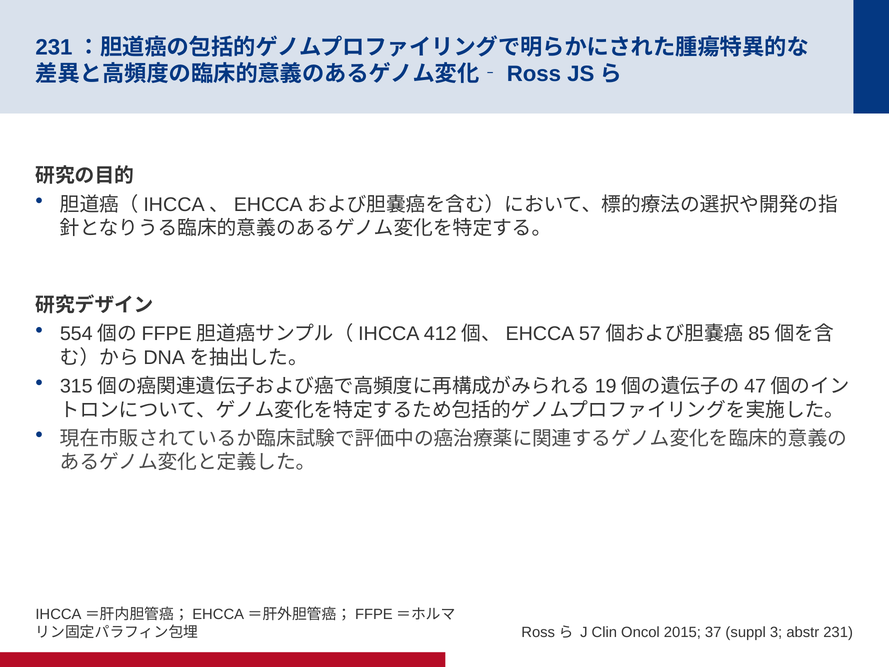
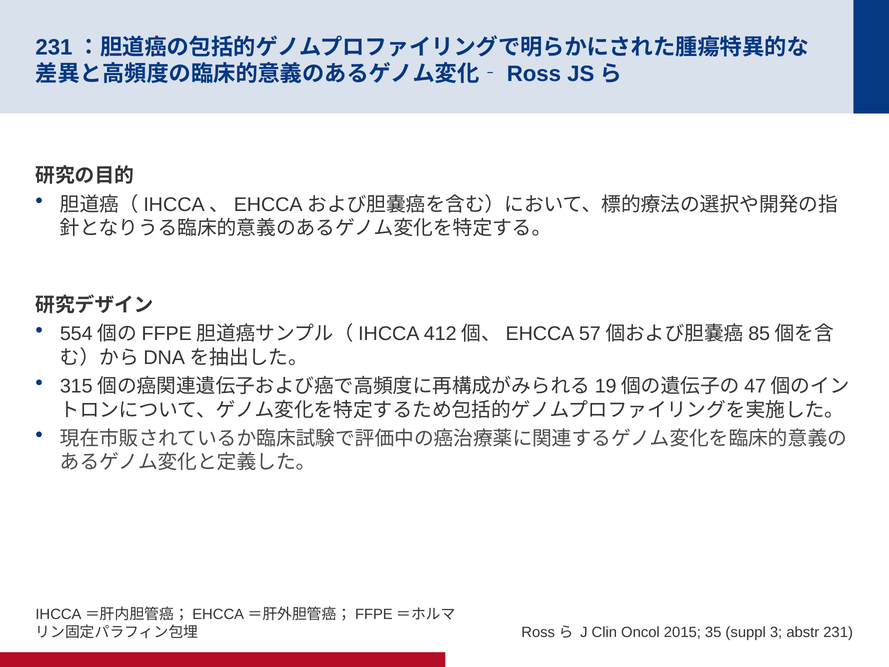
37: 37 -> 35 (713, 632)
